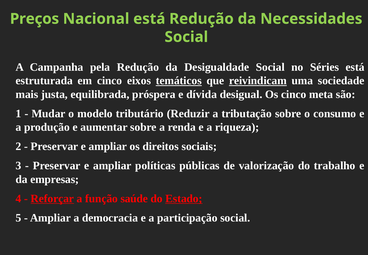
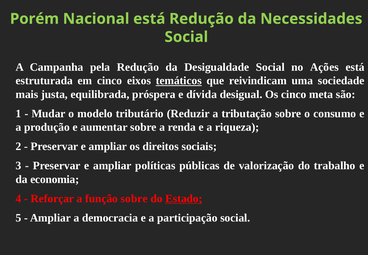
Preços: Preços -> Porém (34, 19)
Séries: Séries -> Ações (324, 67)
reivindicam underline: present -> none (258, 81)
empresas: empresas -> economia (55, 179)
Reforçar underline: present -> none (52, 198)
função saúde: saúde -> sobre (134, 198)
